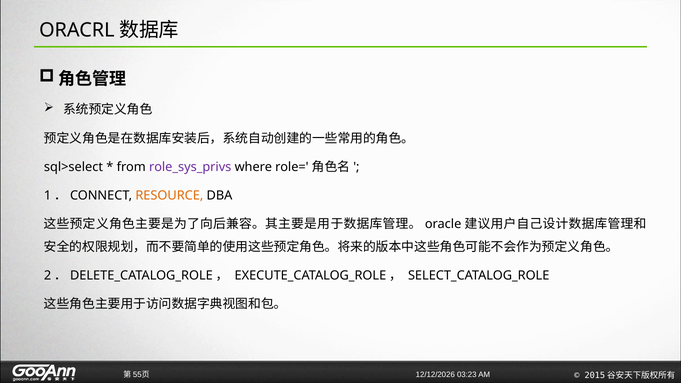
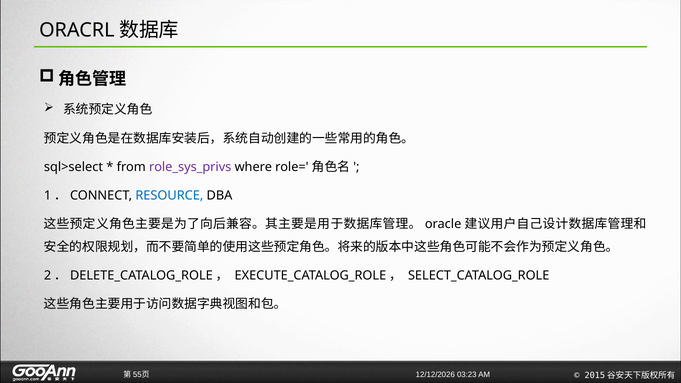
RESOURCE colour: orange -> blue (169, 196)
